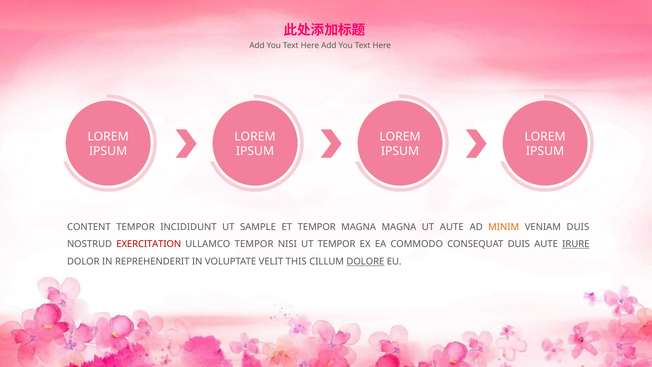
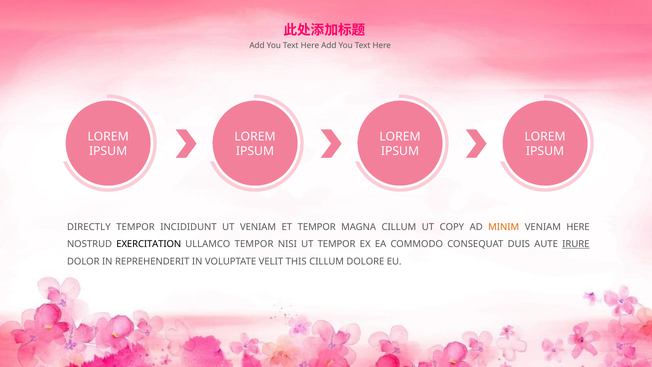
CONTENT: CONTENT -> DIRECTLY (89, 227)
UT SAMPLE: SAMPLE -> VENIAM (258, 227)
MAGNA MAGNA: MAGNA -> CILLUM (399, 227)
UT AUTE: AUTE -> COPY (452, 227)
VENIAM DUIS: DUIS -> HERE (578, 227)
EXERCITATION colour: red -> black (149, 244)
DOLORE underline: present -> none (365, 261)
